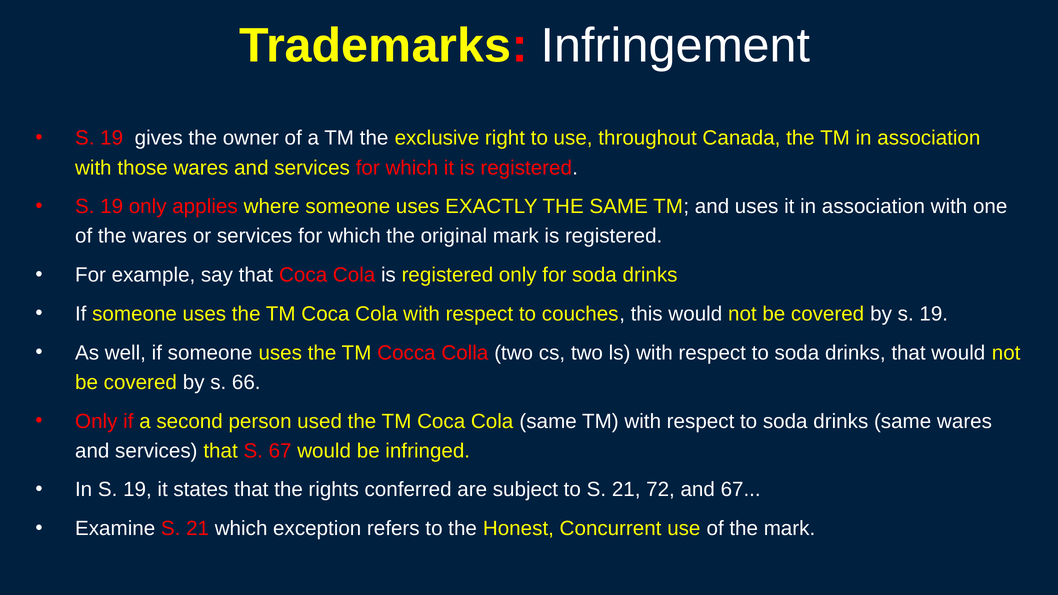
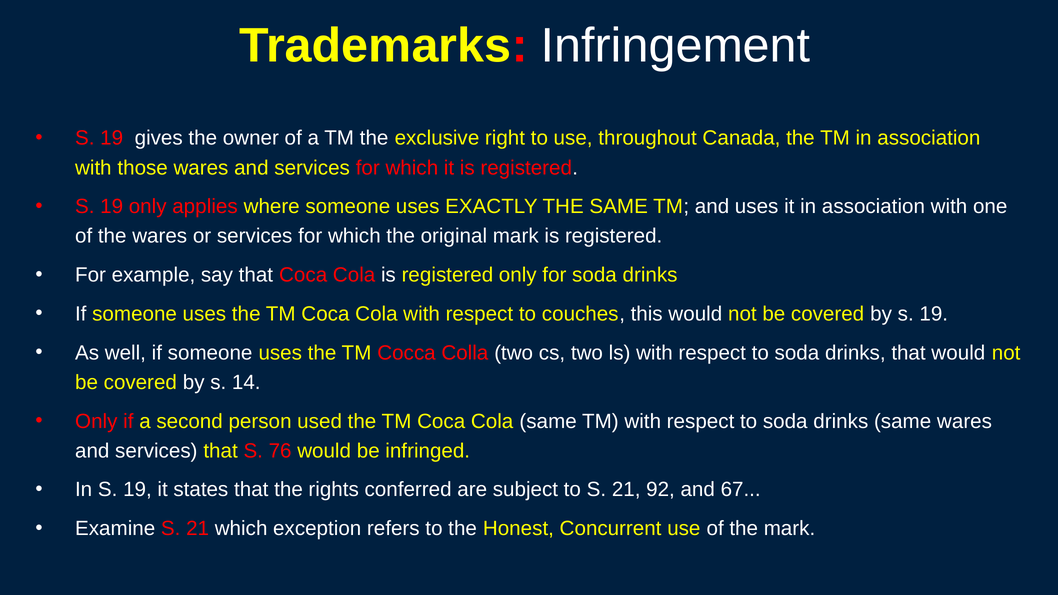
66: 66 -> 14 (246, 382)
S 67: 67 -> 76 (280, 451)
72: 72 -> 92 (661, 490)
